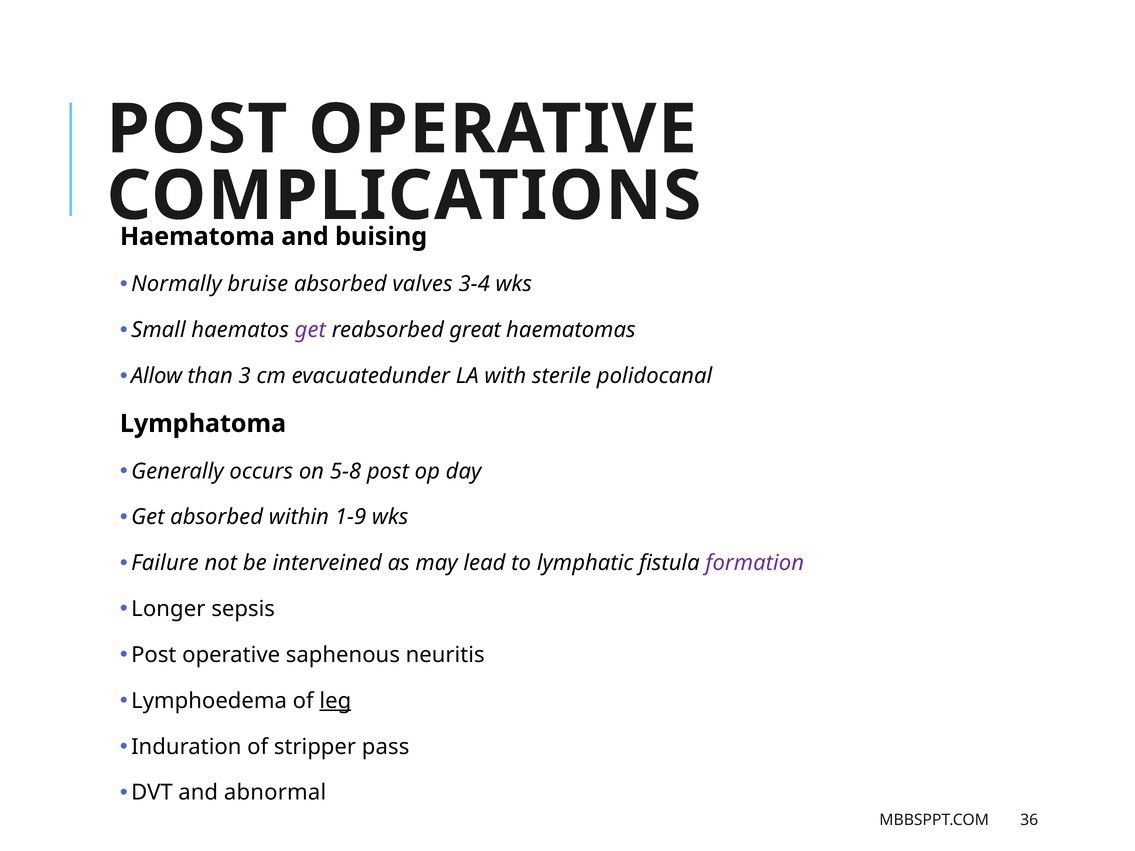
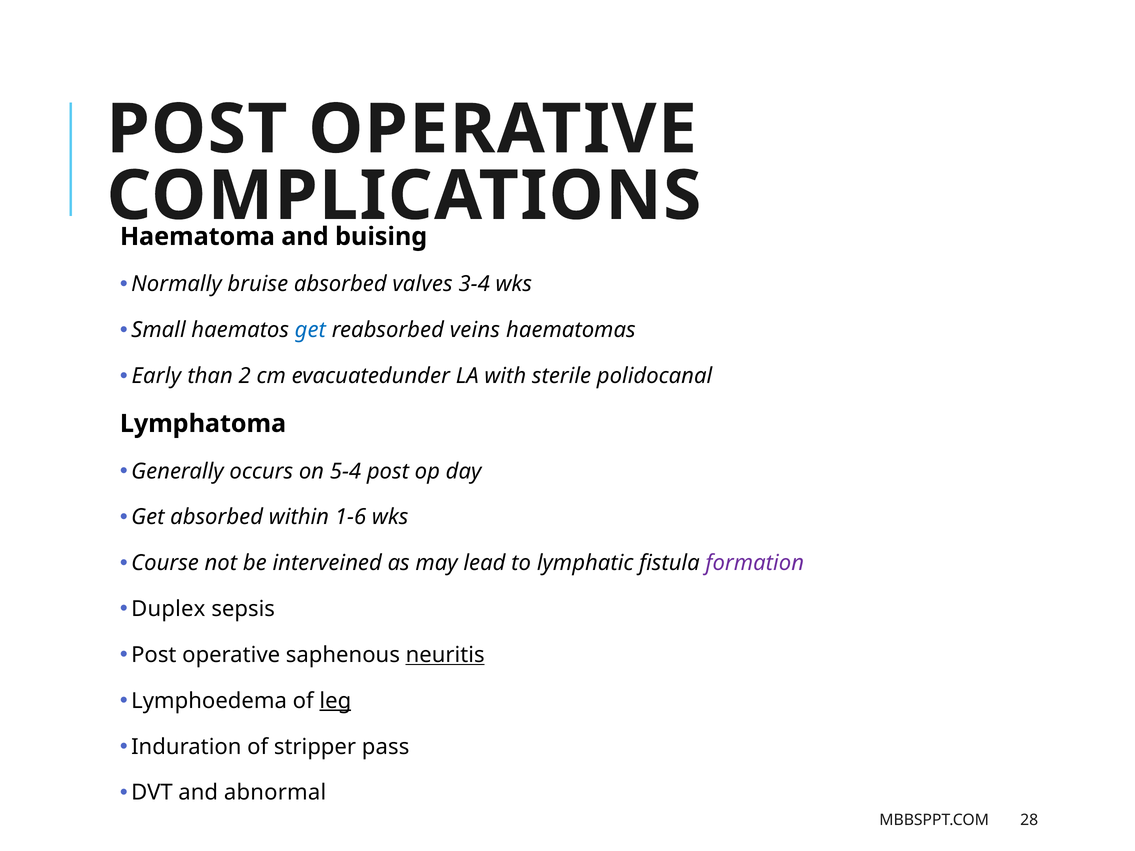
get colour: purple -> blue (310, 330)
great: great -> veins (475, 330)
Allow: Allow -> Early (156, 376)
3: 3 -> 2 (245, 376)
5-8: 5-8 -> 5-4 (345, 471)
1-9: 1-9 -> 1-6 (351, 517)
Failure: Failure -> Course (165, 563)
Longer: Longer -> Duplex (168, 609)
neuritis underline: none -> present (445, 655)
36: 36 -> 28 (1029, 820)
